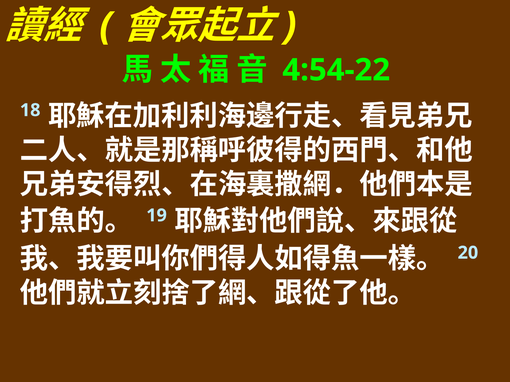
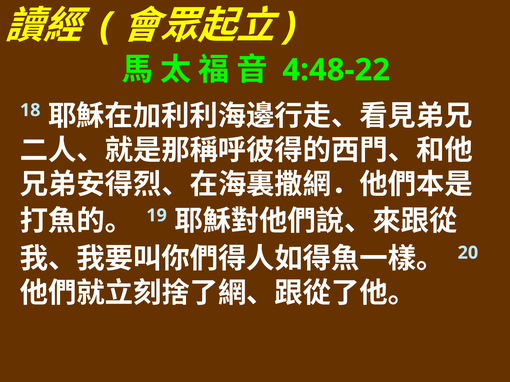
4:54-22: 4:54-22 -> 4:48-22 (336, 70)
